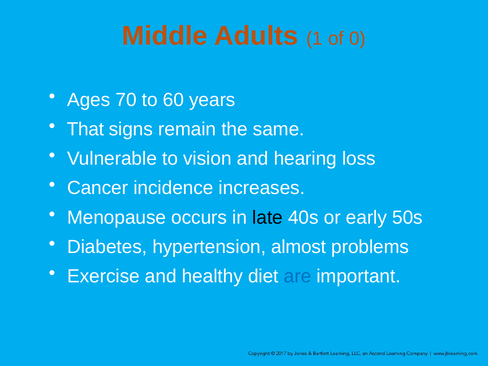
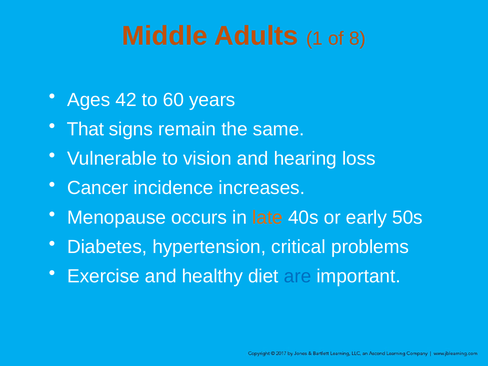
0: 0 -> 8 (358, 39)
70: 70 -> 42 (126, 100)
late colour: black -> orange (268, 217)
almost: almost -> critical (299, 247)
